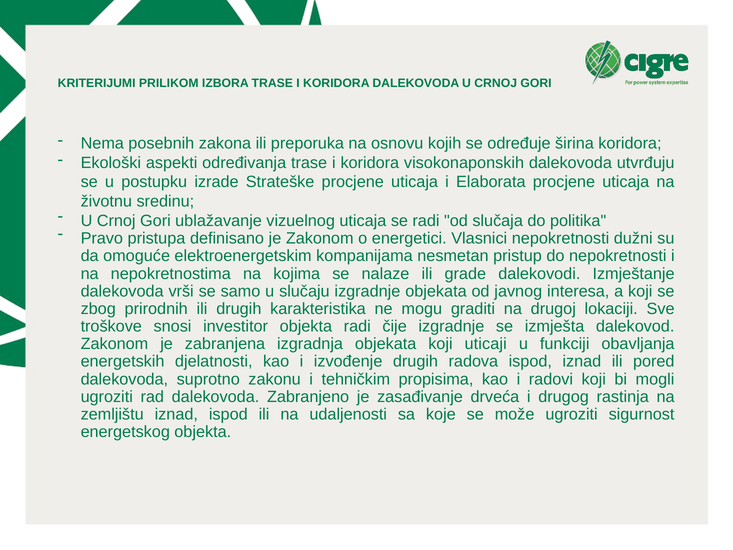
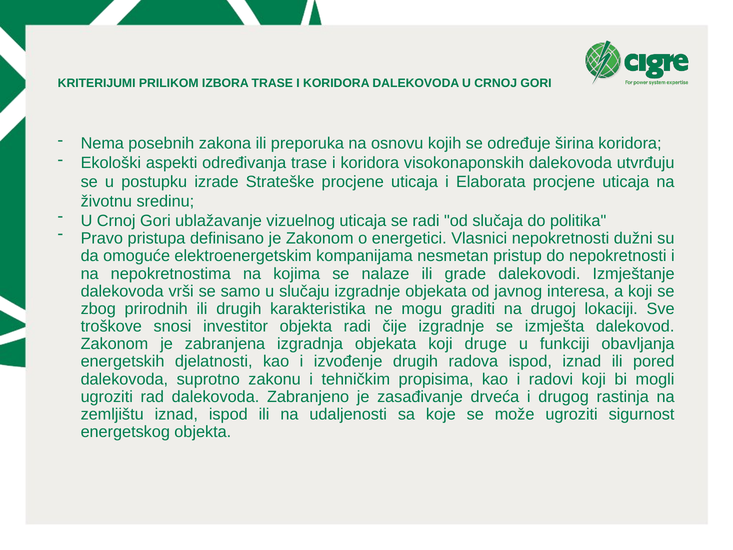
uticaji: uticaji -> druge (486, 344)
